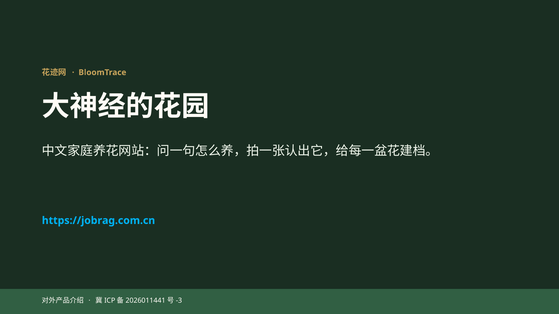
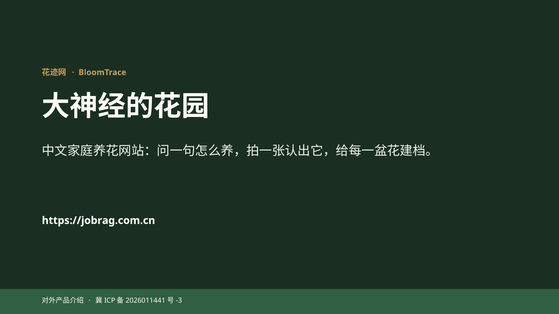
https://jobrag.com.cn colour: light blue -> white (98, 221)
